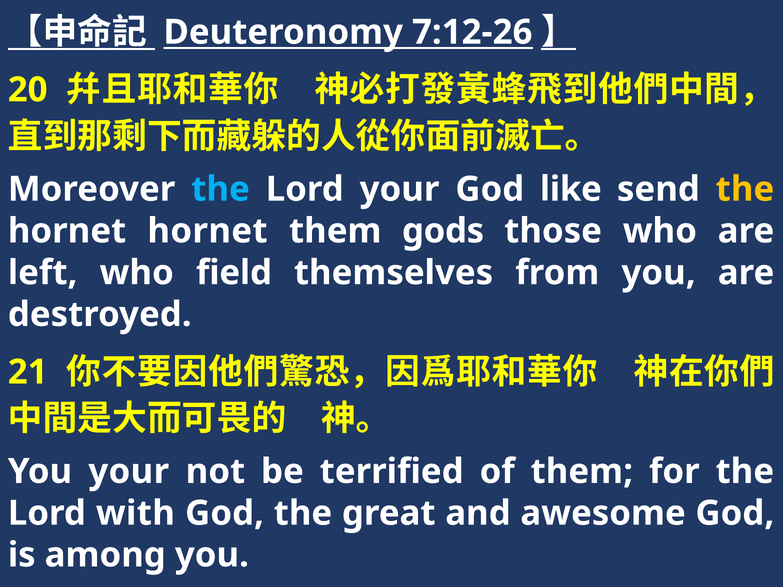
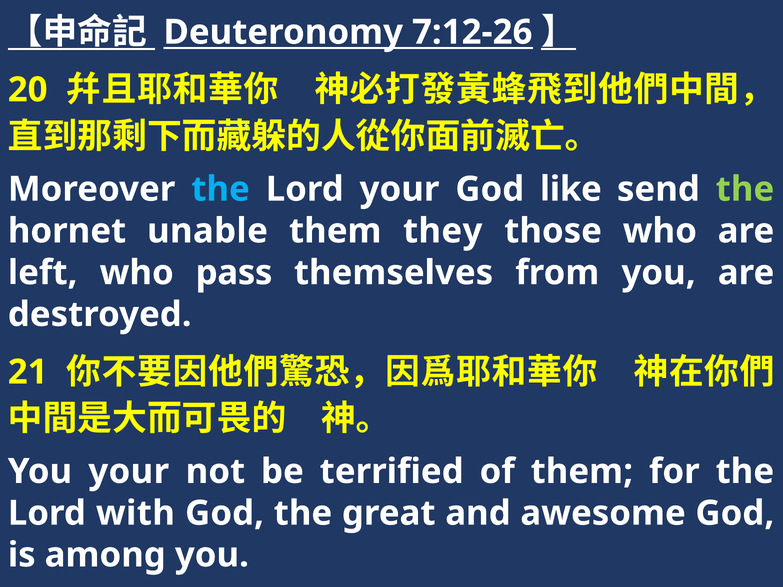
the colour: yellow -> light green (745, 189)
hornet hornet: hornet -> unable (207, 231)
gods: gods -> they (443, 231)
field: field -> pass (234, 273)
